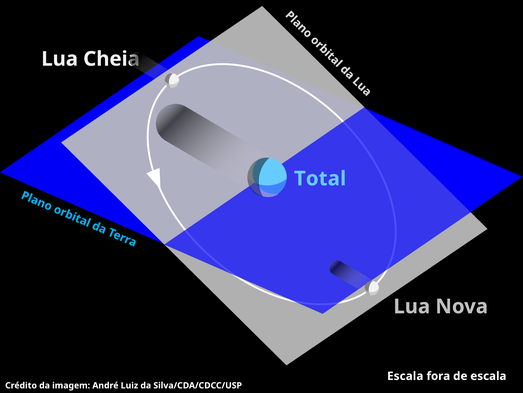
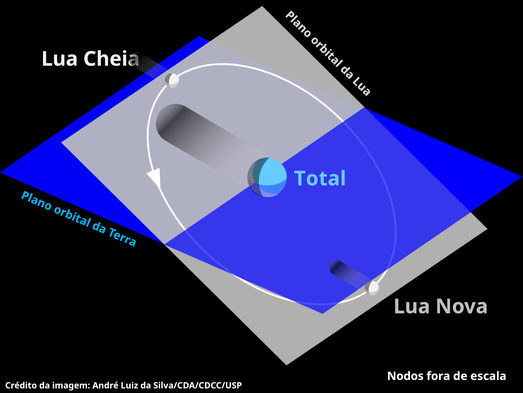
Escala: Escala -> Nodos (405, 375)
